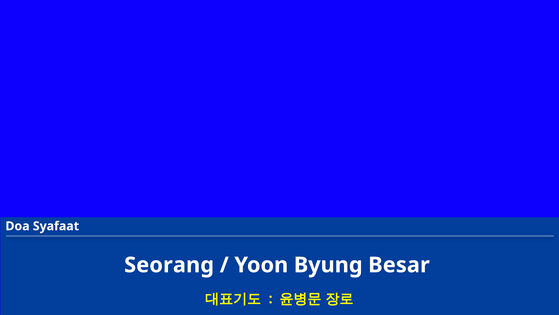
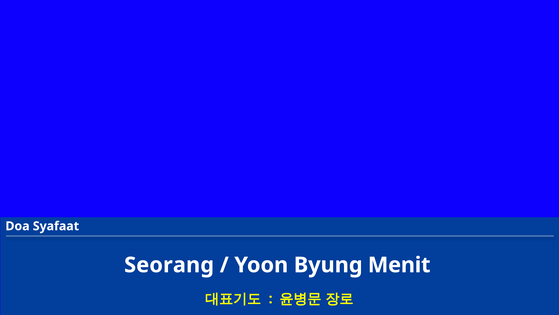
Besar: Besar -> Menit (399, 265)
